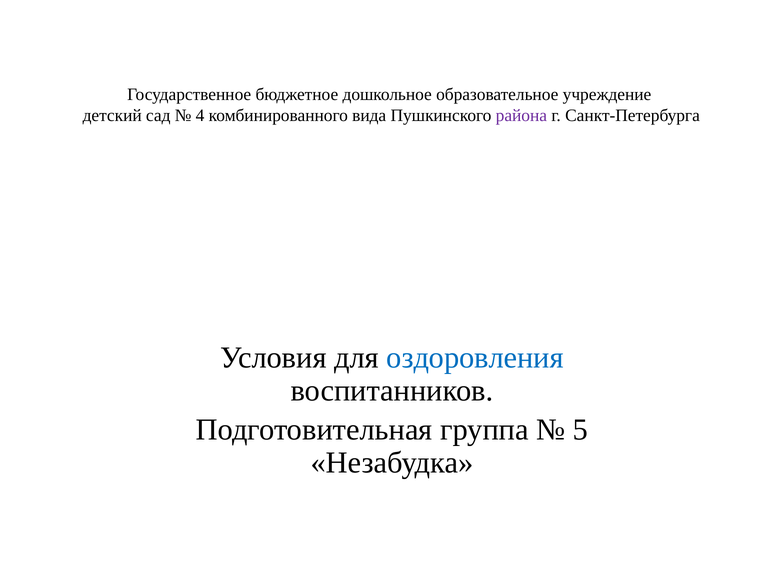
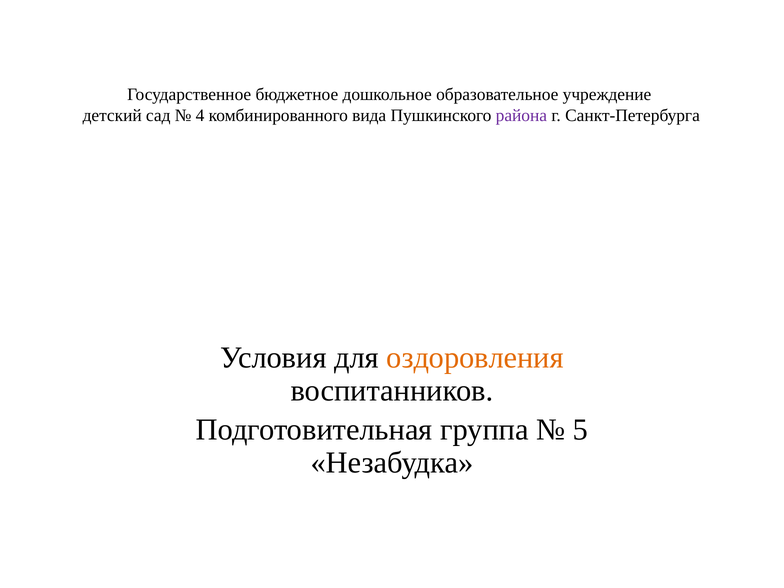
оздоровления colour: blue -> orange (475, 358)
